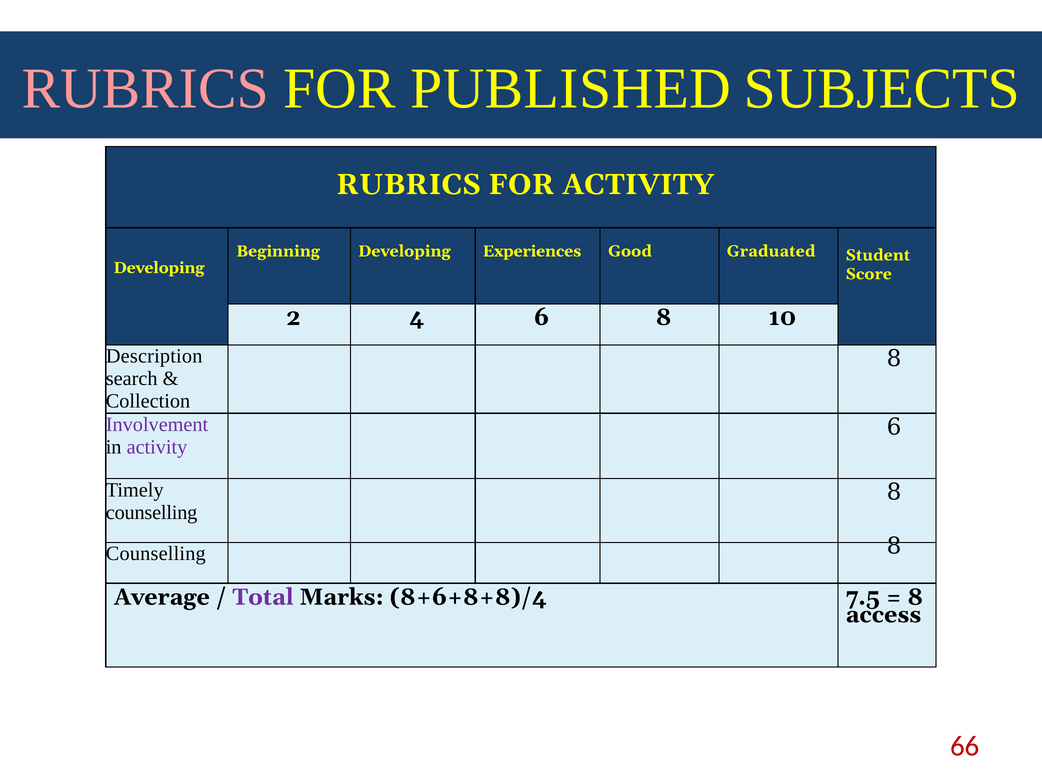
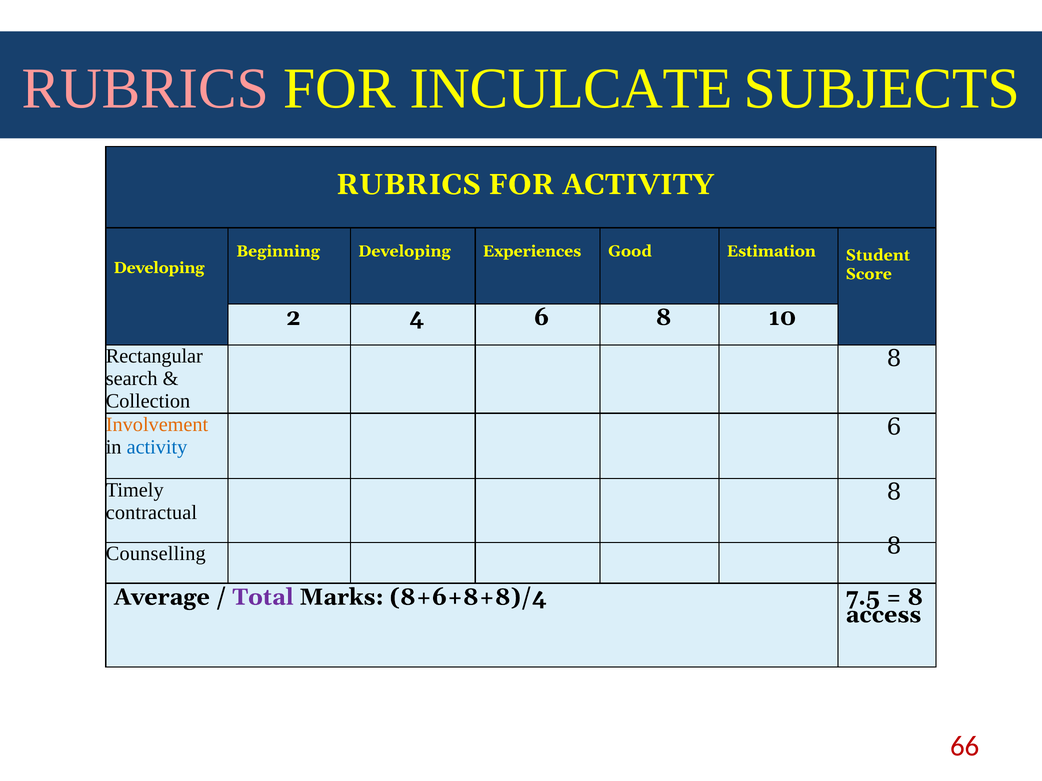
PUBLISHED: PUBLISHED -> INCULCATE (571, 89)
Graduated: Graduated -> Estimation (771, 251)
Description: Description -> Rectangular (154, 356)
Involvement colour: purple -> orange (157, 425)
activity colour: purple -> blue (157, 447)
counselling: counselling -> contractual (151, 513)
